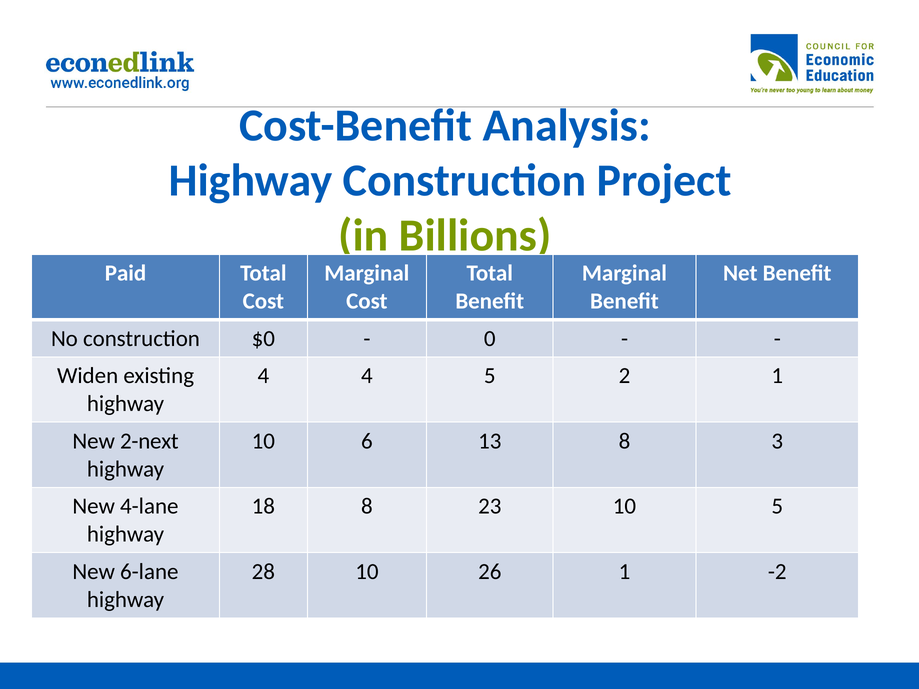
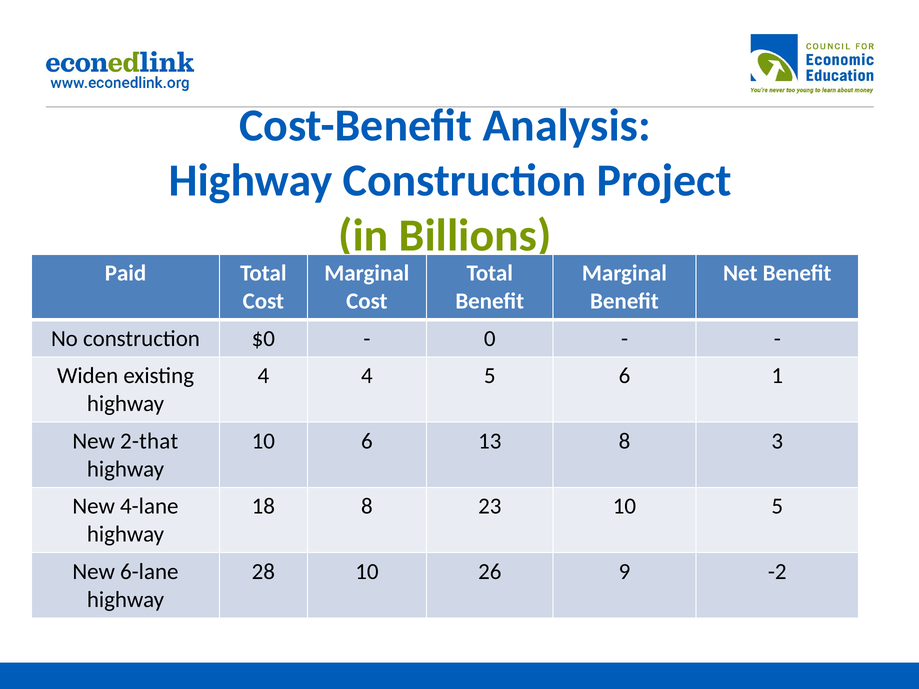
5 2: 2 -> 6 (624, 376)
2-next: 2-next -> 2-that (149, 441)
26 1: 1 -> 9 (624, 572)
